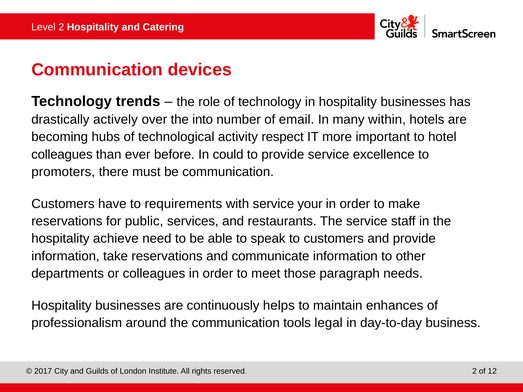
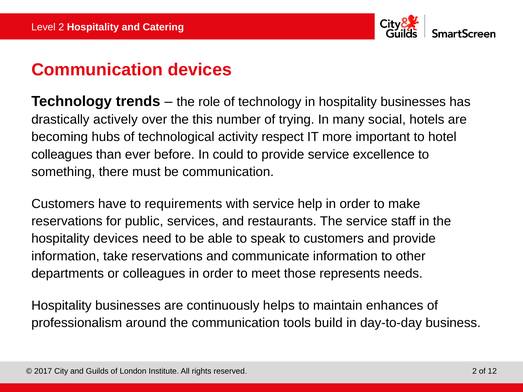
into: into -> this (203, 120)
email: email -> trying (297, 120)
within: within -> social (387, 120)
promoters: promoters -> something (63, 172)
your: your -> help (310, 204)
hospitality achieve: achieve -> devices (116, 239)
paragraph: paragraph -> represents (350, 274)
legal: legal -> build (329, 323)
